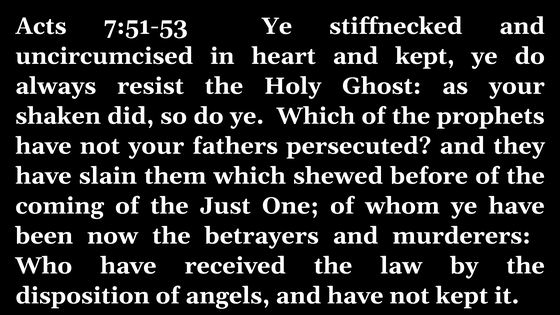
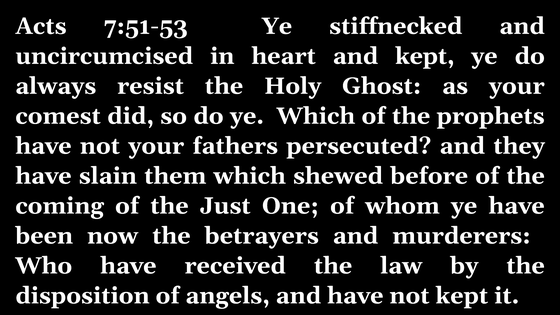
shaken: shaken -> comest (58, 116)
